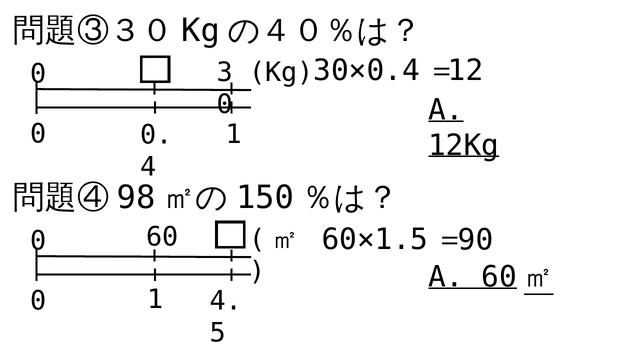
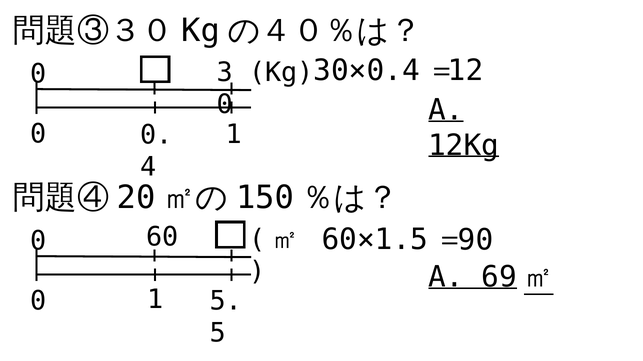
98: 98 -> 20 (136, 198)
A 60: 60 -> 69 (499, 278)
1 4: 4 -> 5 (226, 302)
